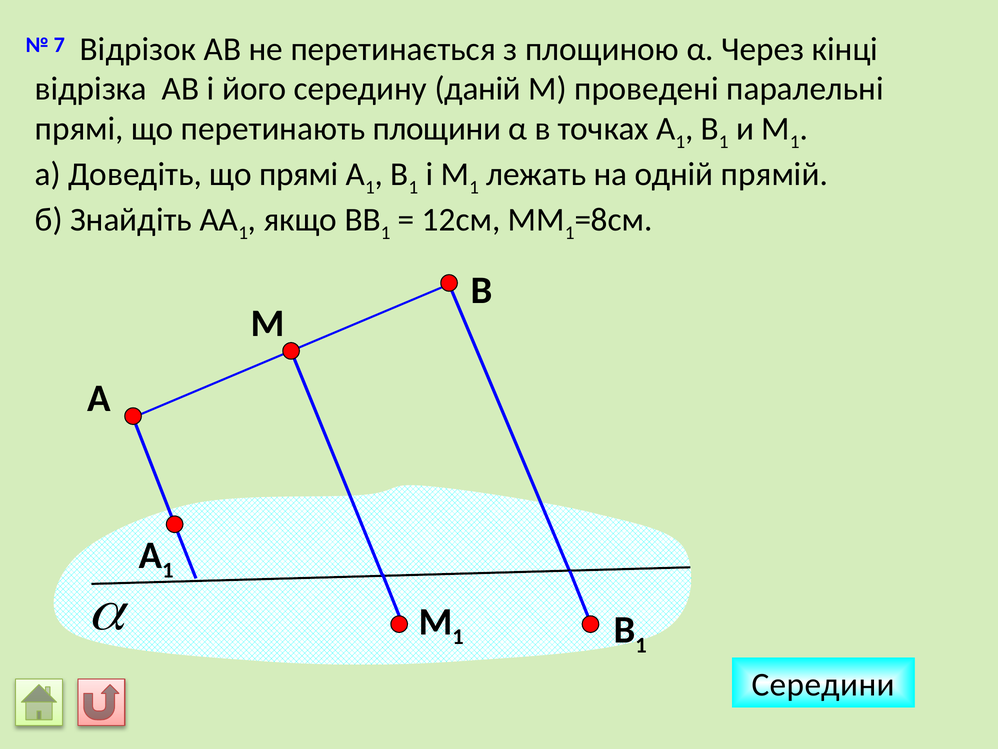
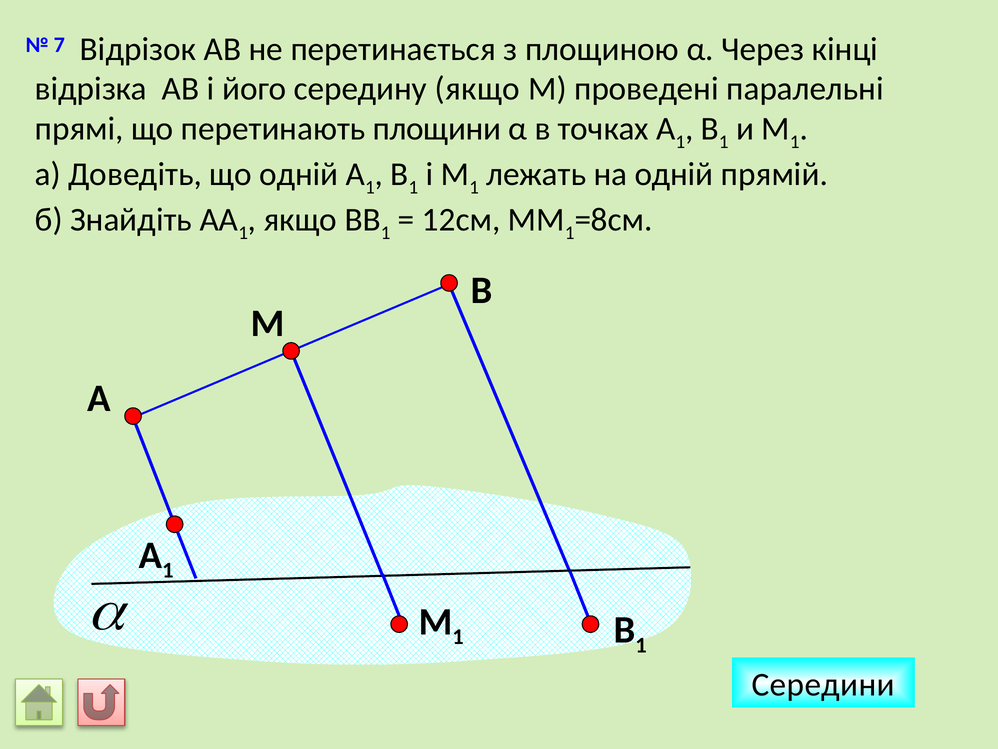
середину даній: даній -> якщо (477, 89)
що прямі: прямі -> одній (299, 174)
